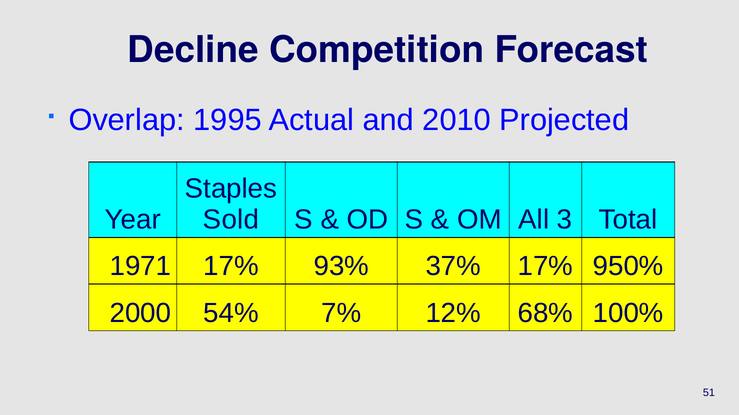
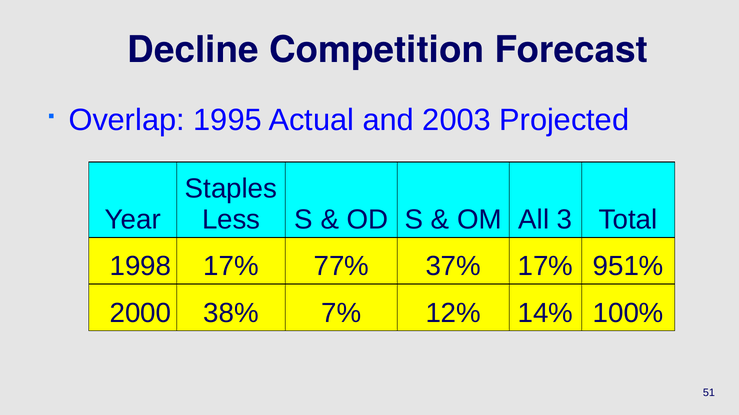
2010: 2010 -> 2003 (457, 120)
Sold: Sold -> Less (231, 220)
1971: 1971 -> 1998 (140, 267)
93%: 93% -> 77% (341, 267)
950%: 950% -> 951% (628, 267)
54%: 54% -> 38% (231, 313)
68%: 68% -> 14% (545, 313)
